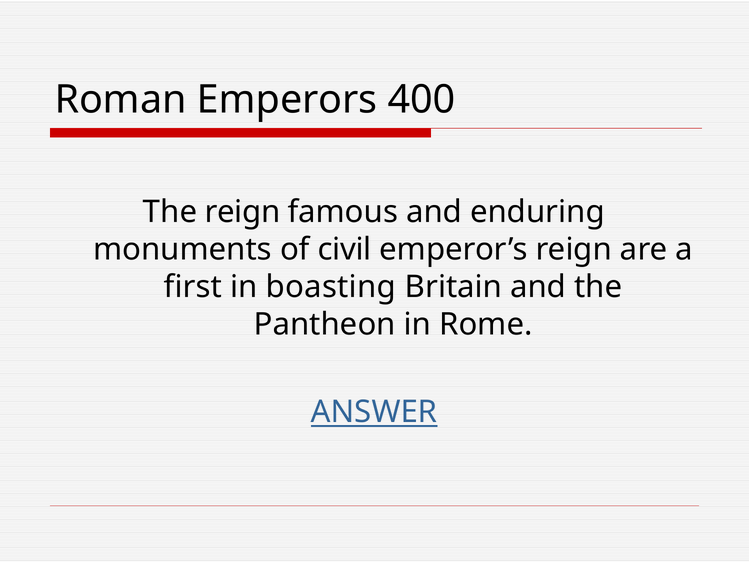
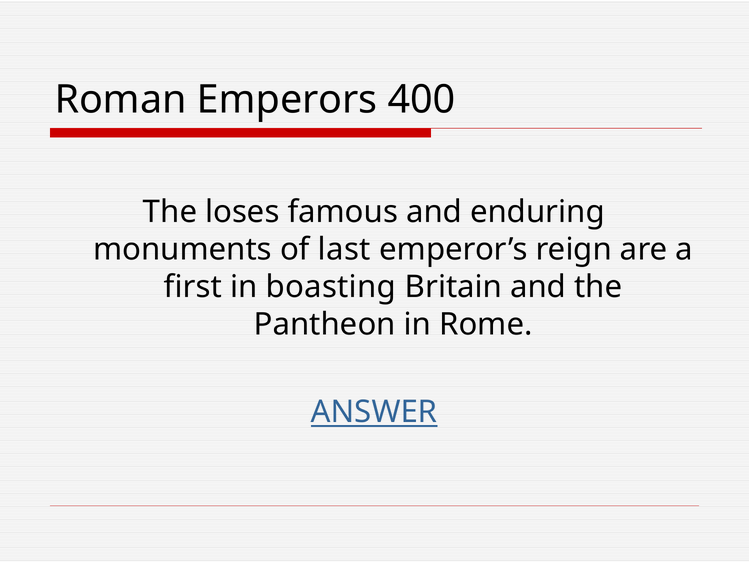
The reign: reign -> loses (242, 212)
civil: civil -> last (344, 249)
